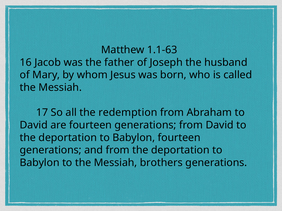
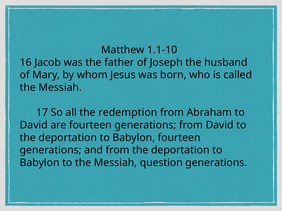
1.1-63: 1.1-63 -> 1.1-10 (162, 50)
brothers: brothers -> question (161, 163)
